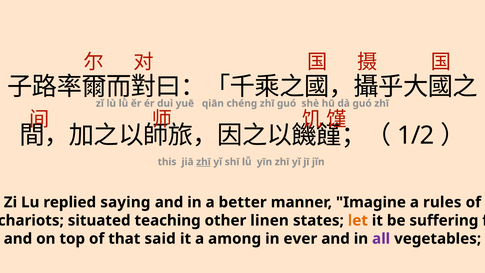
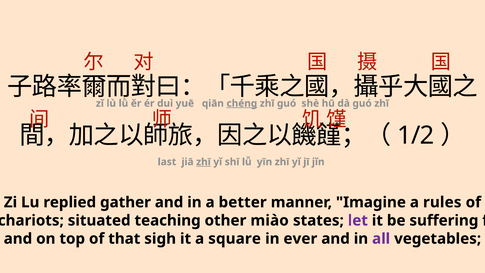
chéng underline: none -> present (242, 103)
this: this -> last (167, 162)
saying: saying -> gather (125, 202)
linen: linen -> miào (270, 220)
let colour: orange -> purple (358, 220)
said: said -> sigh (160, 239)
among: among -> square (235, 239)
